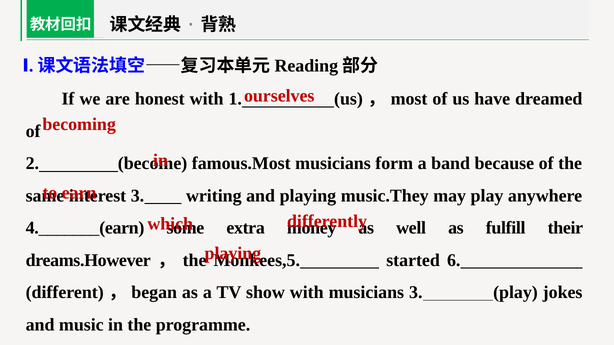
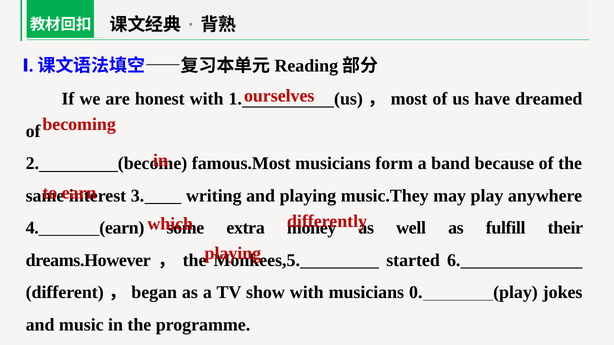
musicians 3: 3 -> 0 (416, 293)
